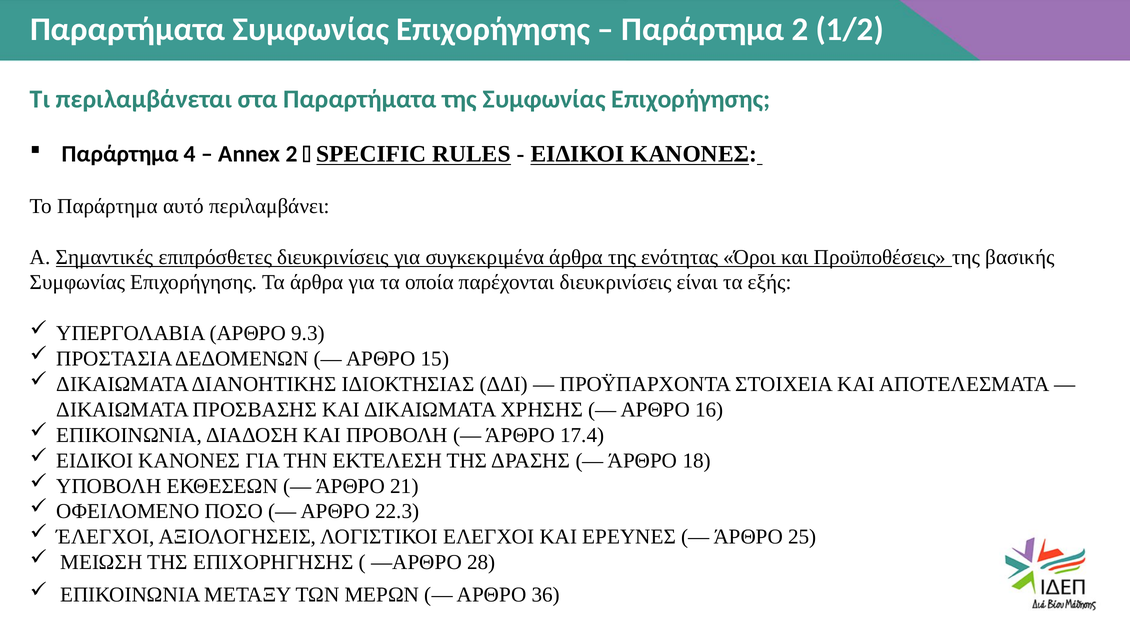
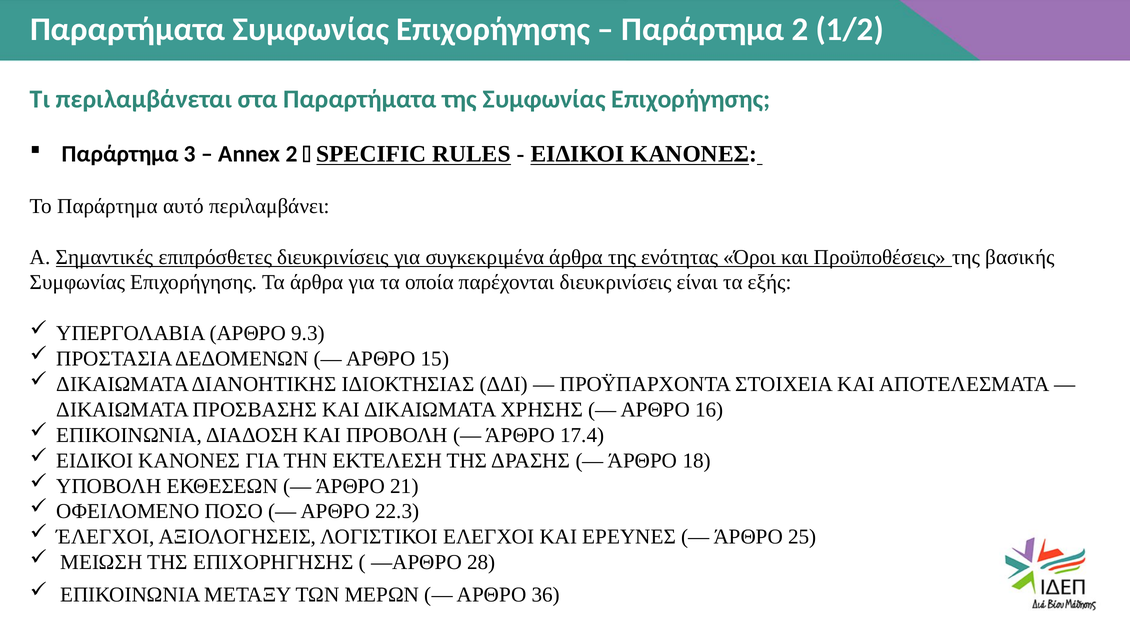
4: 4 -> 3 (190, 154)
